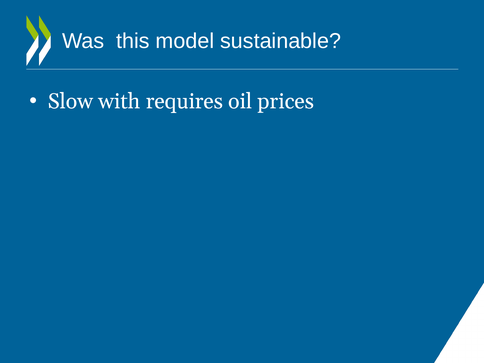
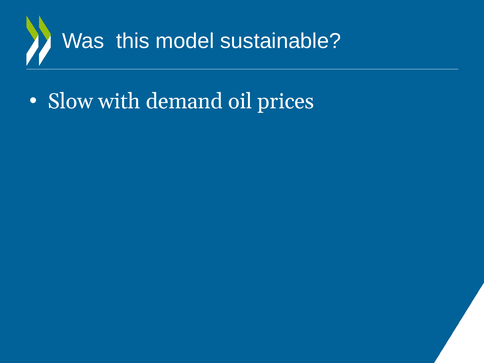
requires: requires -> demand (184, 102)
